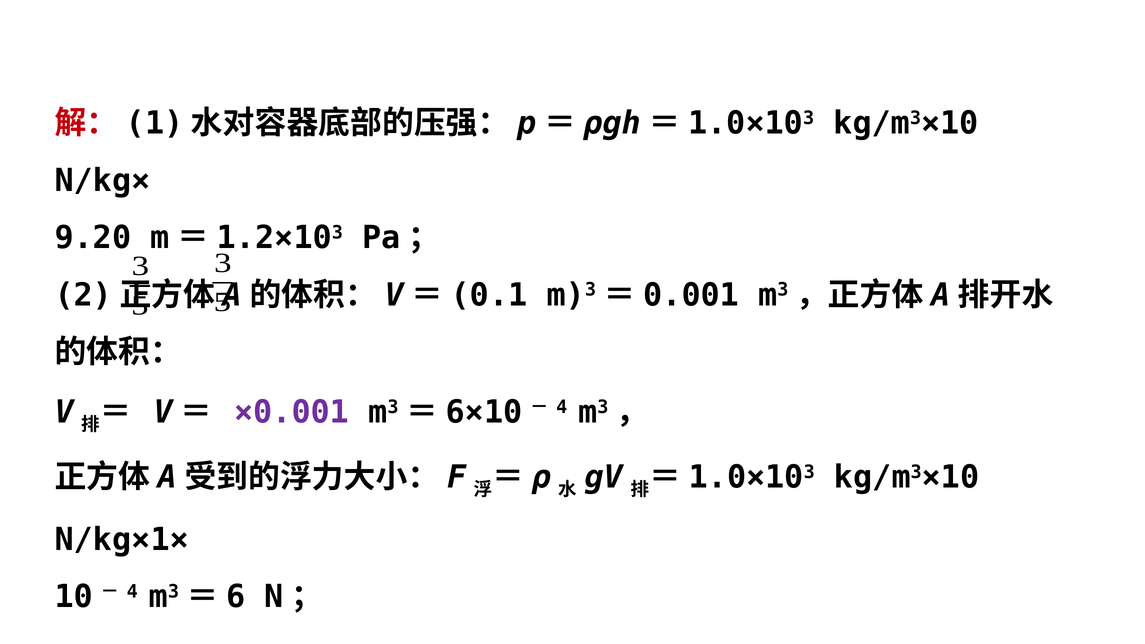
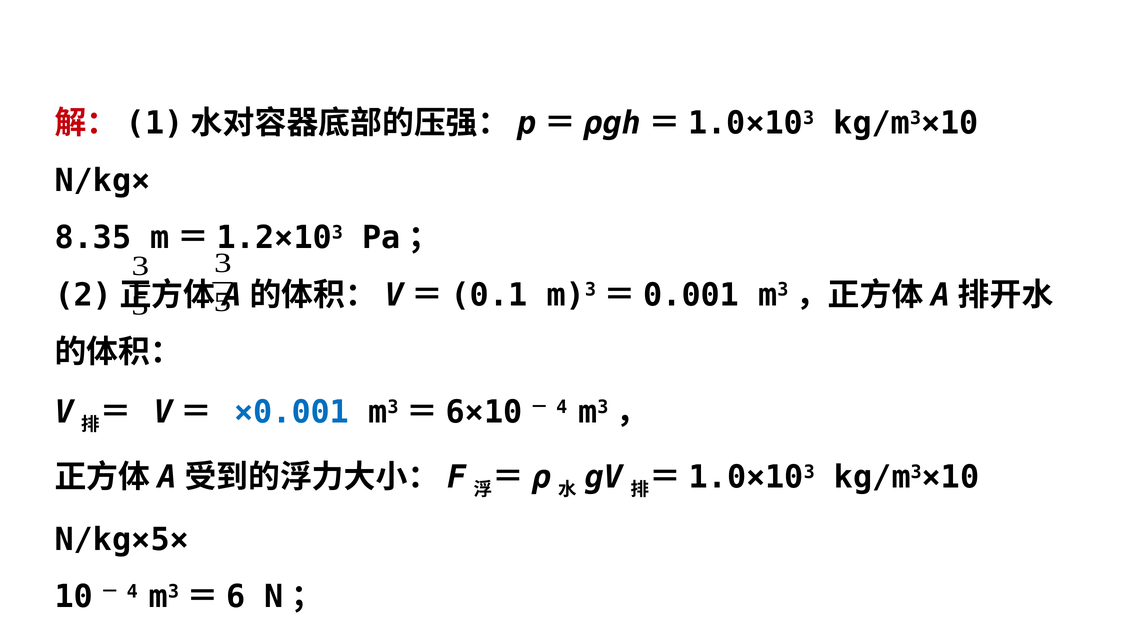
9.20: 9.20 -> 8.35 (93, 238)
×0.001 colour: purple -> blue (292, 412)
N/kg×1×: N/kg×1× -> N/kg×5× (122, 540)
